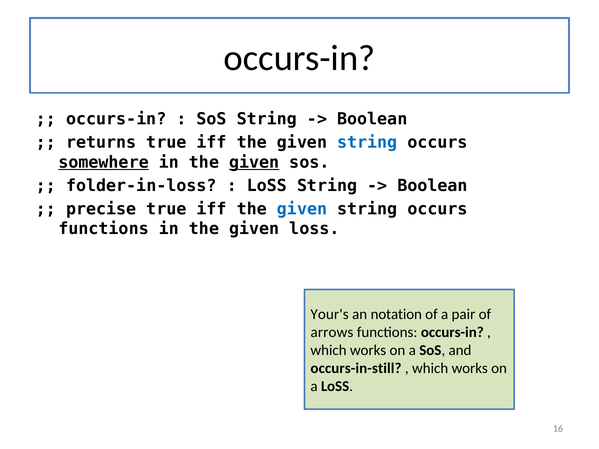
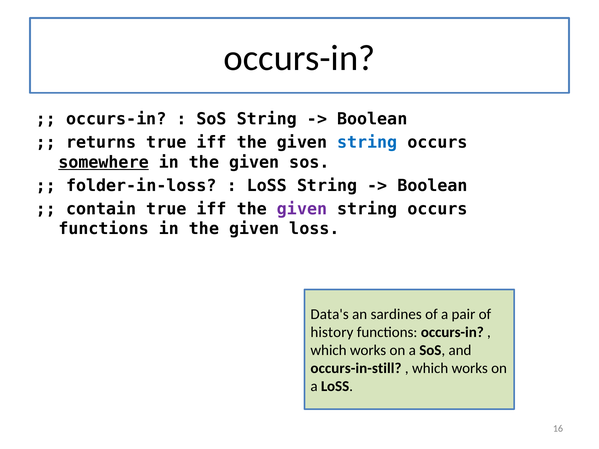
given underline: present -> none (254, 162)
precise: precise -> contain (101, 209)
given colour: blue -> purple (302, 209)
Your's: Your's -> Data's (330, 315)
notation: notation -> sardines (396, 315)
arrows: arrows -> history (332, 332)
